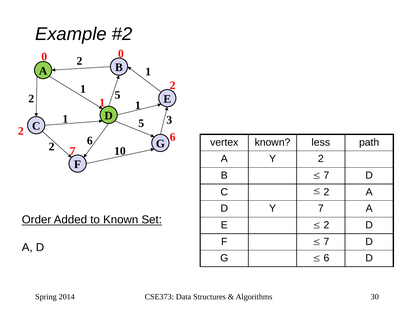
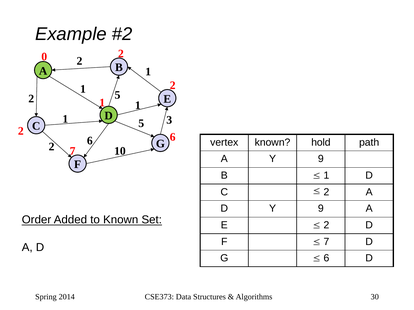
0 0: 0 -> 2 (121, 54)
less: less -> hold (321, 143)
A Y 2: 2 -> 9 (321, 159)
7: 7 -> 1 (326, 176)
D Y 7: 7 -> 9 (321, 209)
